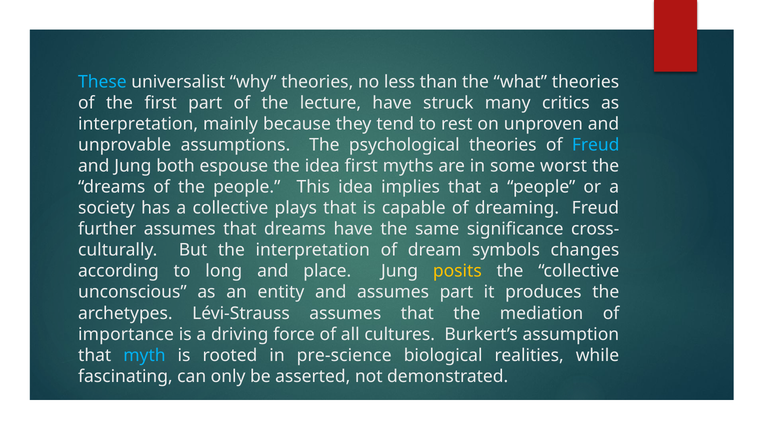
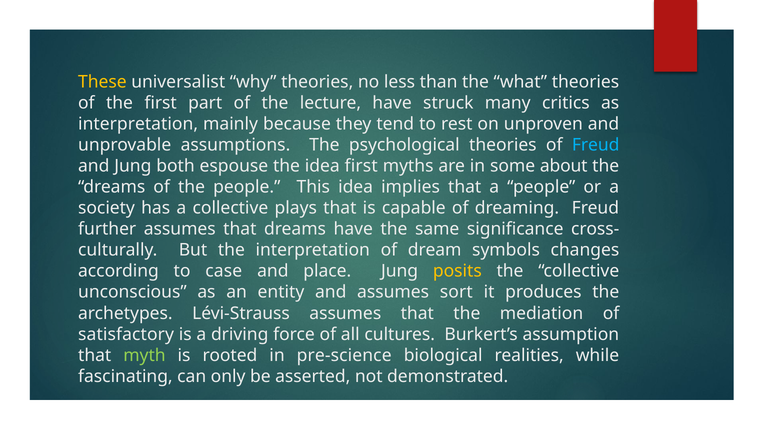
These colour: light blue -> yellow (102, 82)
worst: worst -> about (564, 166)
long: long -> case (224, 271)
assumes part: part -> sort (456, 292)
importance: importance -> satisfactory (126, 334)
myth colour: light blue -> light green (144, 355)
